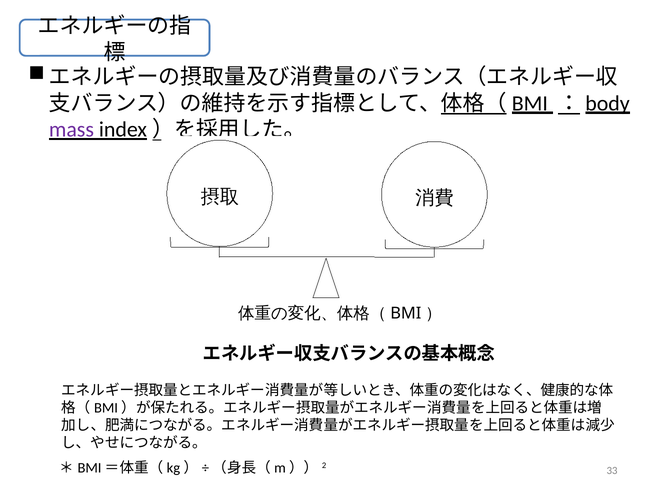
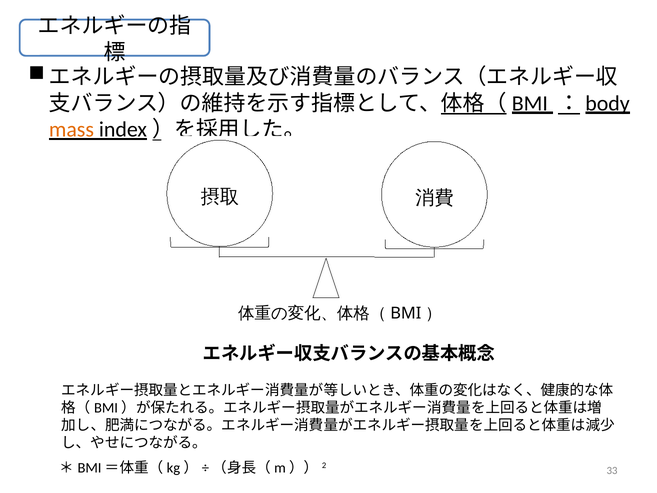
mass colour: purple -> orange (71, 129)
